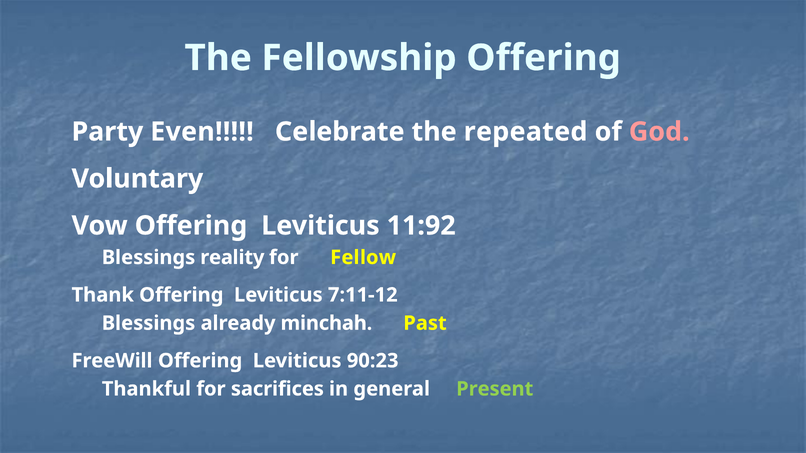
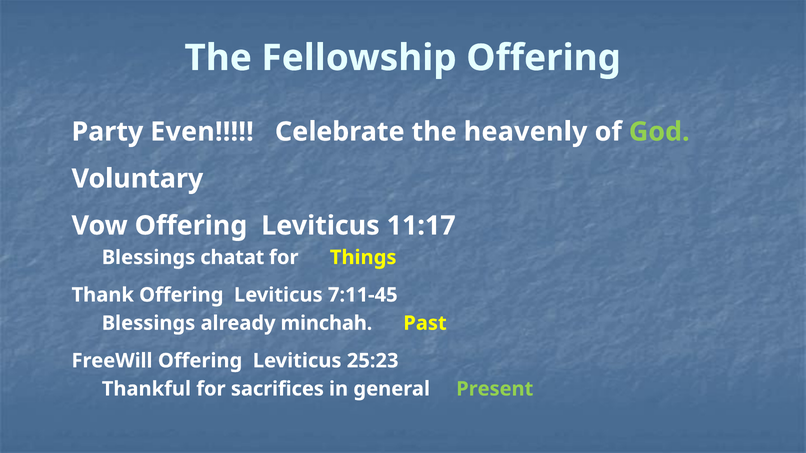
repeated: repeated -> heavenly (526, 132)
God colour: pink -> light green (659, 132)
11:92: 11:92 -> 11:17 (421, 226)
reality: reality -> chatat (232, 258)
Fellow: Fellow -> Things (363, 258)
7:11-12: 7:11-12 -> 7:11-45 (363, 295)
90:23: 90:23 -> 25:23 (373, 361)
